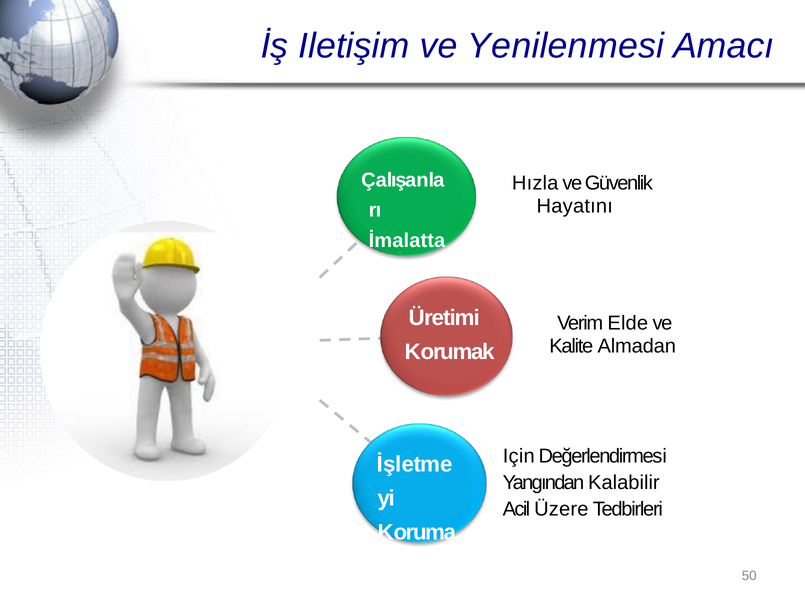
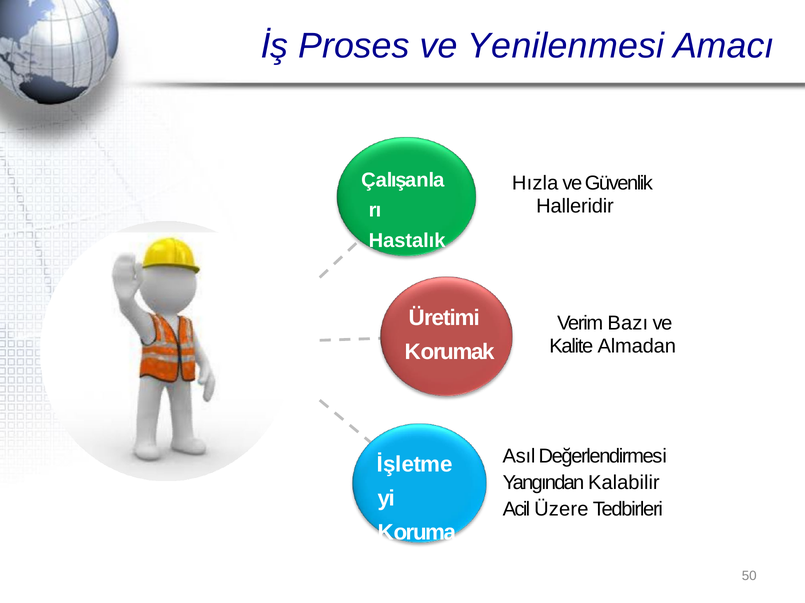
Iletişim: Iletişim -> Proses (354, 46)
Hayatını: Hayatını -> Halleridir (575, 207)
İmalatta: İmalatta -> Hastalık (407, 241)
Elde: Elde -> Bazı (628, 324)
Için: Için -> Asıl (519, 457)
